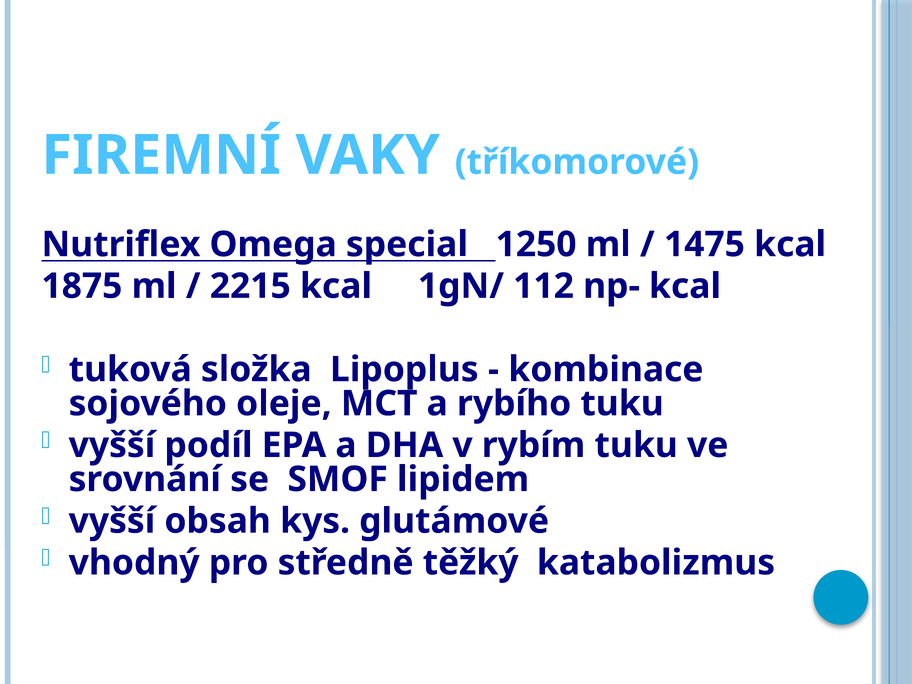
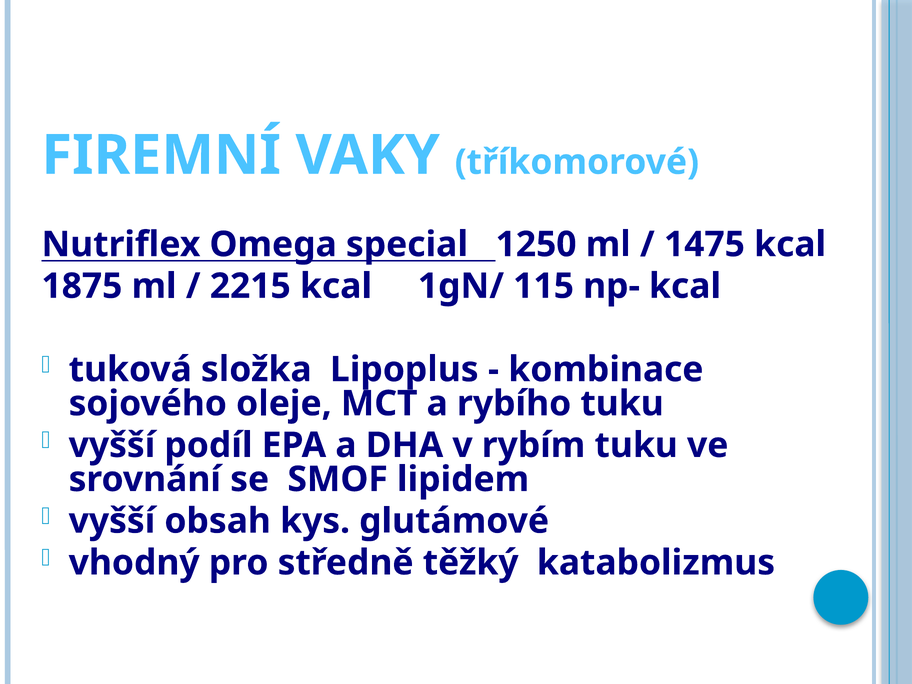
112: 112 -> 115 (544, 286)
